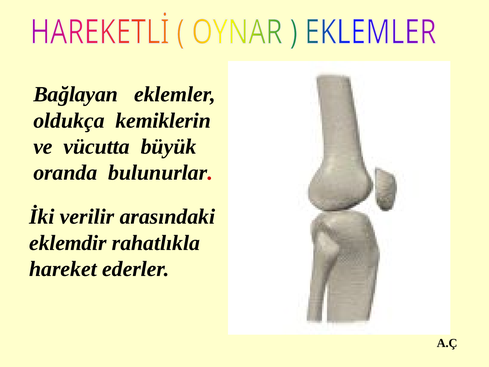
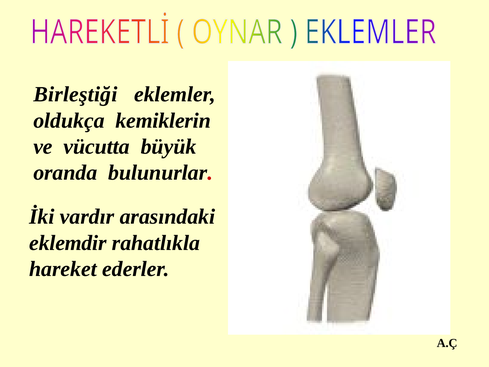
Bağlayan: Bağlayan -> Birleştiği (75, 94)
verilir: verilir -> vardır (87, 217)
